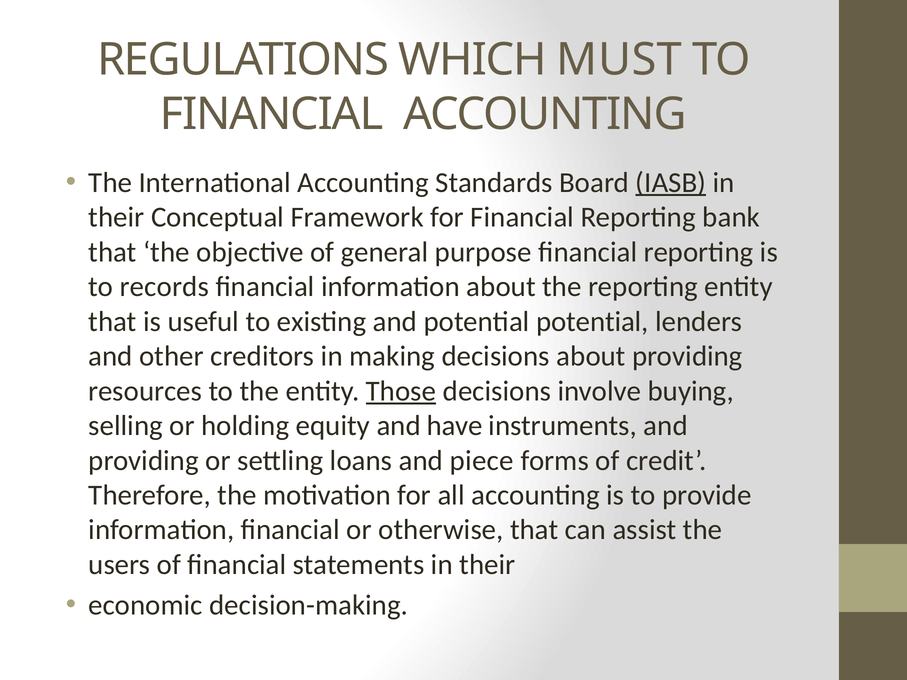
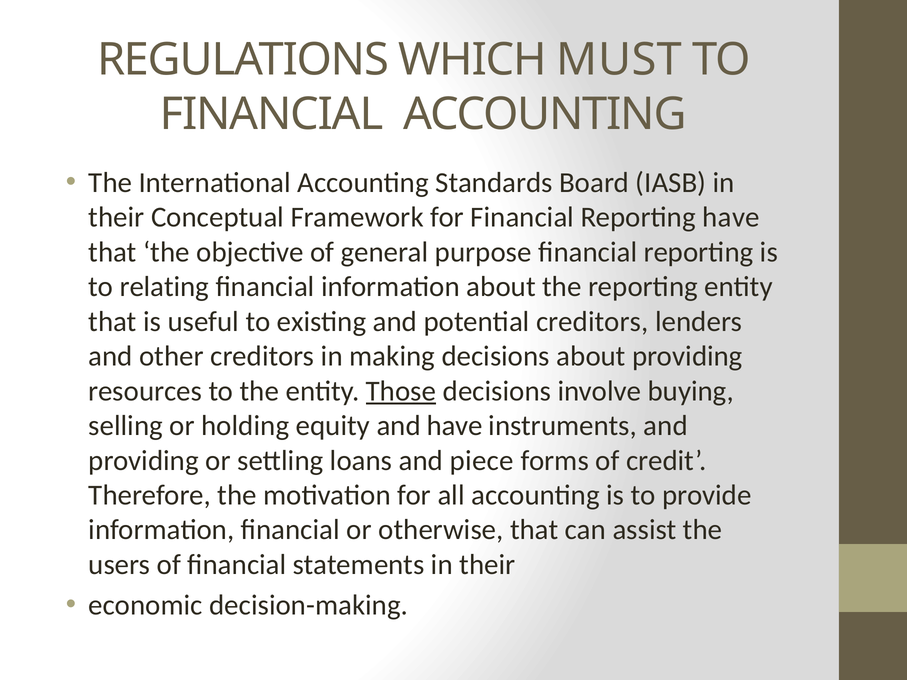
IASB underline: present -> none (671, 183)
Reporting bank: bank -> have (731, 217)
records: records -> relating (164, 287)
potential potential: potential -> creditors (592, 322)
